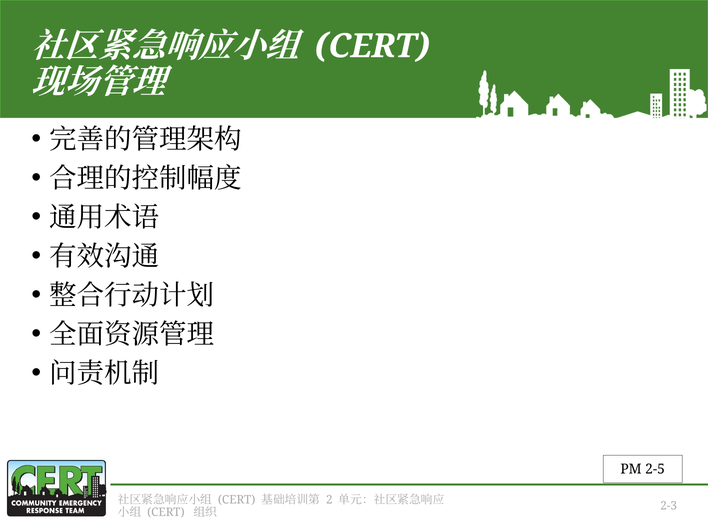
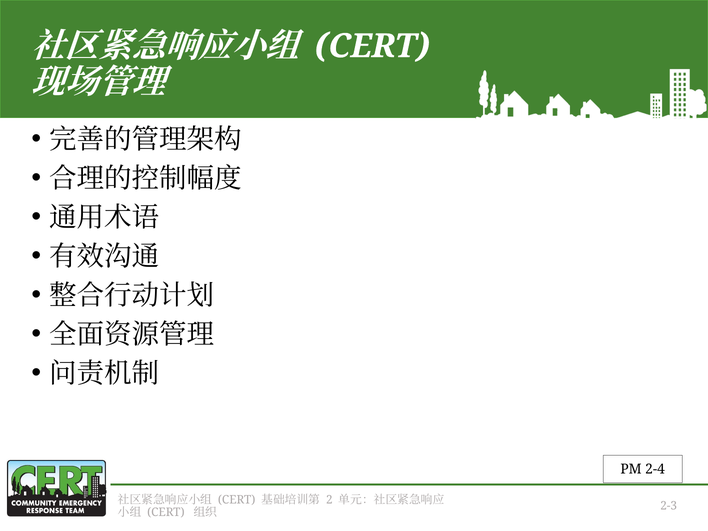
2-5: 2-5 -> 2-4 (655, 469)
